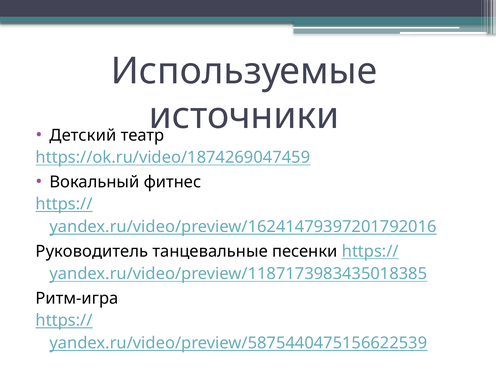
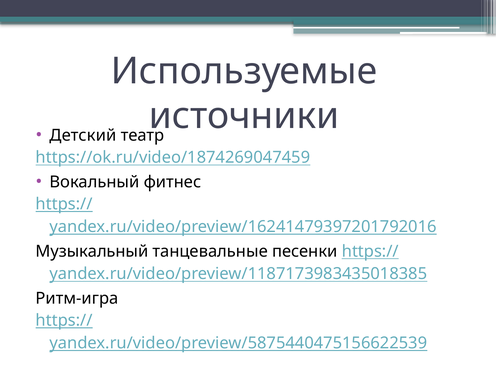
Руководитель: Руководитель -> Музыкальный (92, 251)
